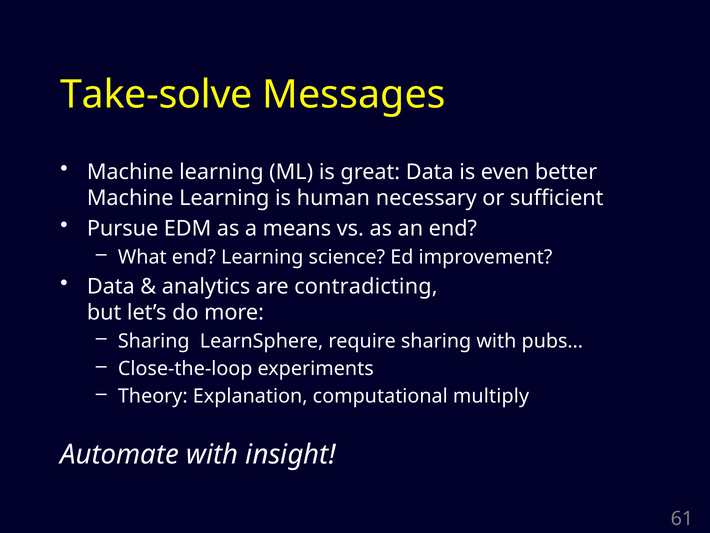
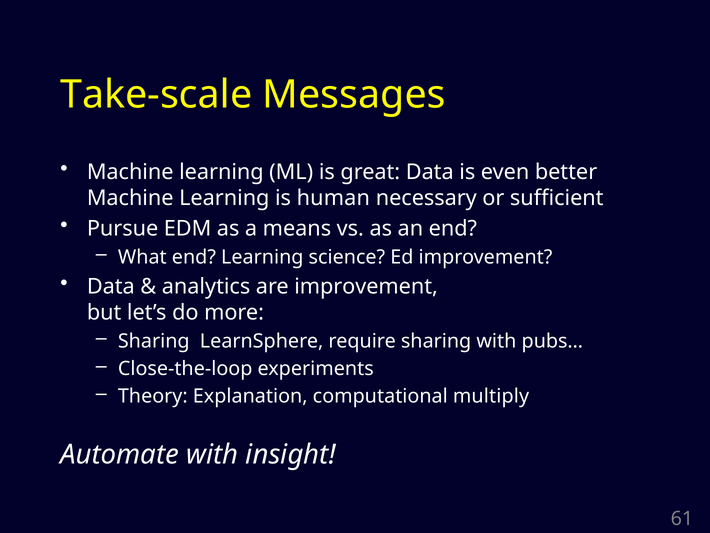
Take-solve: Take-solve -> Take-scale (156, 94)
are contradicting: contradicting -> improvement (366, 286)
